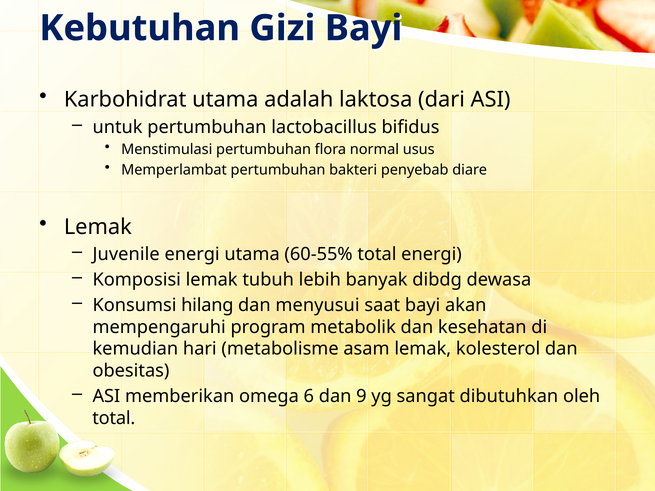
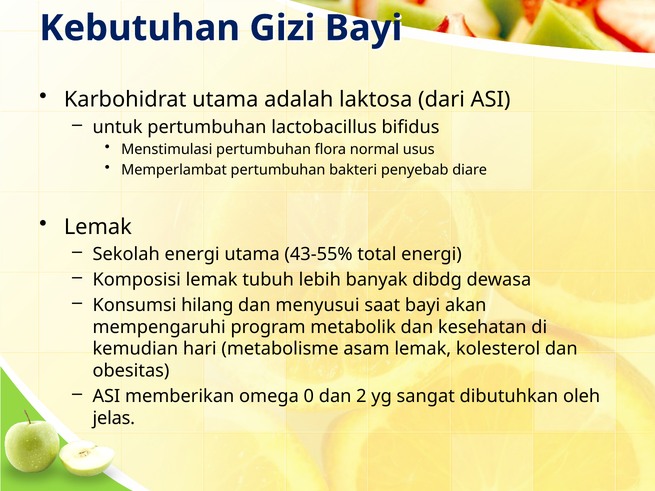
Juvenile: Juvenile -> Sekolah (126, 255)
60-55%: 60-55% -> 43-55% (319, 255)
6: 6 -> 0 (309, 396)
9: 9 -> 2 (361, 396)
total: total -> jelas (114, 418)
